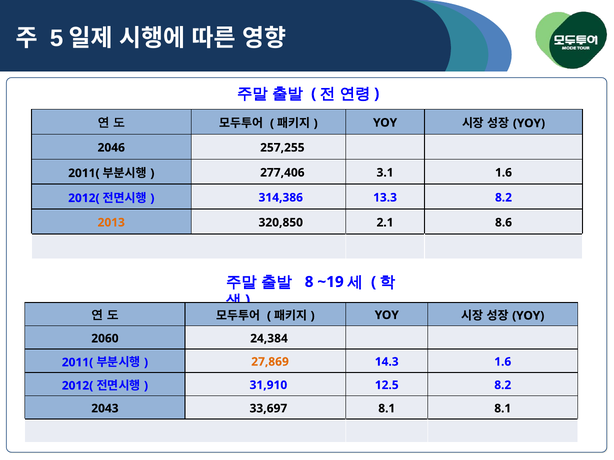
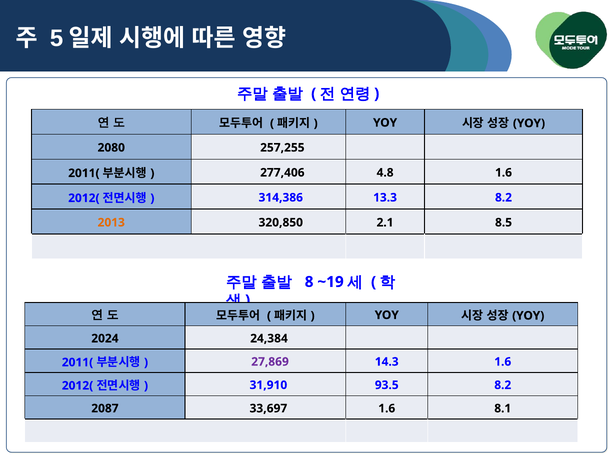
2046: 2046 -> 2080 (111, 148)
3.1: 3.1 -> 4.8 (385, 173)
8.6: 8.6 -> 8.5 (504, 223)
2060: 2060 -> 2024 (105, 339)
27,869 colour: orange -> purple (270, 362)
12.5: 12.5 -> 93.5 (387, 386)
2043: 2043 -> 2087 (105, 409)
33,697 8.1: 8.1 -> 1.6 (387, 409)
